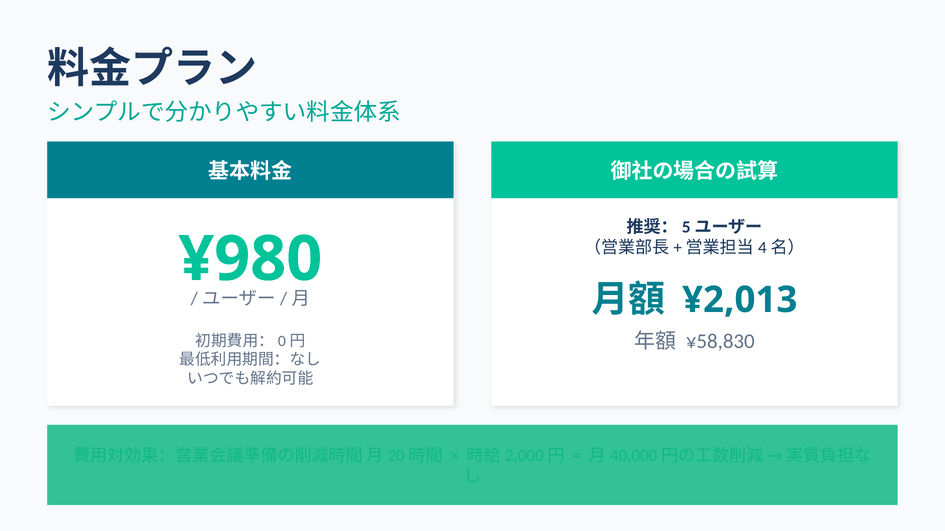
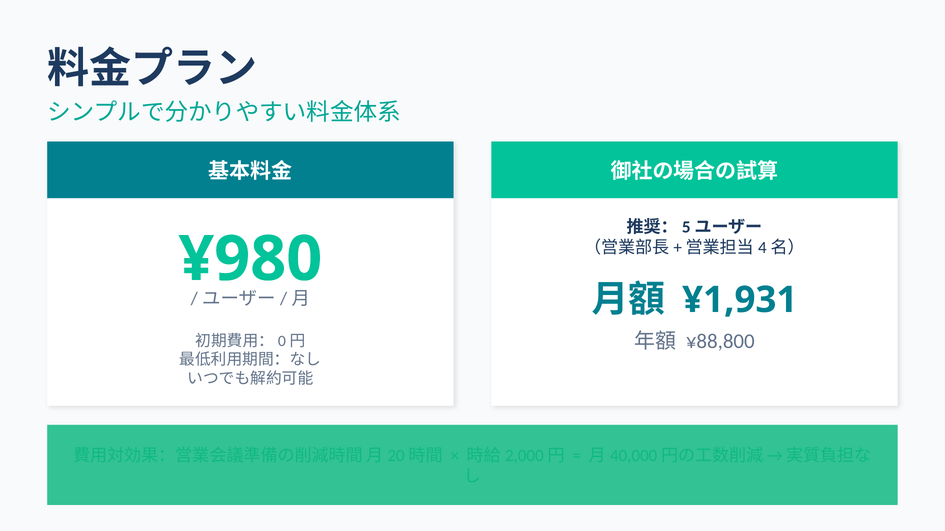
¥2,013: ¥2,013 -> ¥1,931 (740, 300)
¥58,830: ¥58,830 -> ¥88,800 (720, 342)
